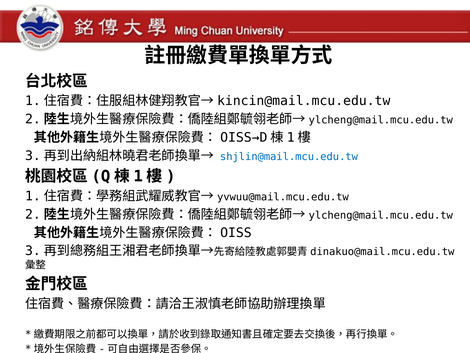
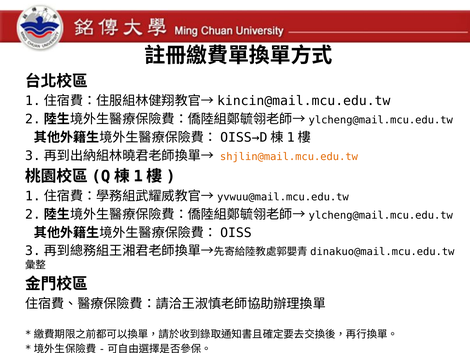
shjlin@mail.mcu.edu.tw colour: blue -> orange (289, 156)
